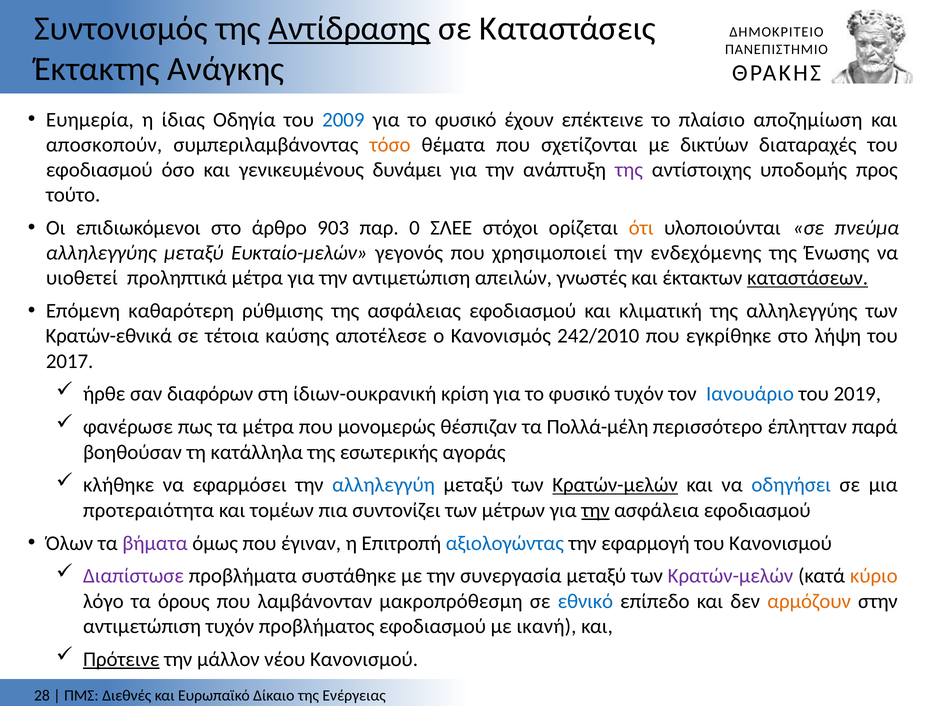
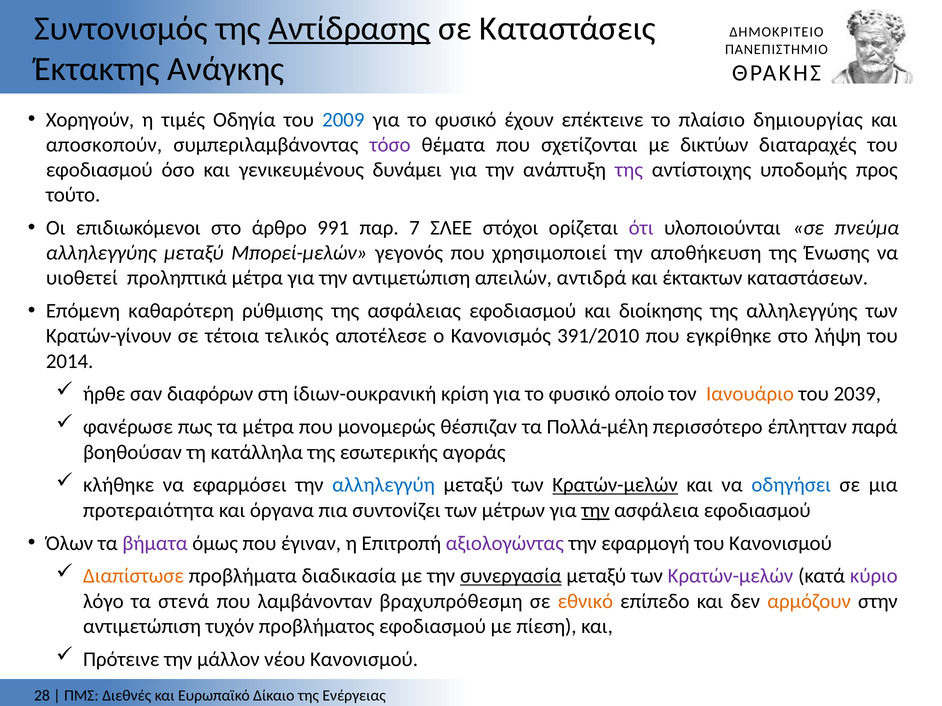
Ευημερία: Ευημερία -> Χορηγούν (90, 120)
ίδιας: ίδιας -> τιμές (183, 120)
αποζημίωση: αποζημίωση -> δημιουργίας (808, 120)
τόσο colour: orange -> purple (390, 145)
903: 903 -> 991 (333, 228)
0: 0 -> 7 (414, 228)
ότι colour: orange -> purple (641, 228)
Ευκταίο-μελών: Ευκταίο-μελών -> Μπορεί-μελών (299, 253)
ενδεχόμενης: ενδεχόμενης -> αποθήκευση (706, 253)
γνωστές: γνωστές -> αντιδρά (592, 278)
καταστάσεων underline: present -> none (808, 278)
κλιματική: κλιματική -> διοίκησης (661, 311)
Κρατών-εθνικά: Κρατών-εθνικά -> Κρατών-γίνουν (109, 336)
καύσης: καύσης -> τελικός (297, 336)
242/2010: 242/2010 -> 391/2010 (598, 336)
2017: 2017 -> 2014 (70, 361)
φυσικό τυχόν: τυχόν -> οποίο (639, 394)
Ιανουάριο colour: blue -> orange (750, 394)
2019: 2019 -> 2039 (857, 394)
τομέων: τομέων -> όργανα (282, 511)
αξιολογώντας colour: blue -> purple (505, 544)
Διαπίστωσε colour: purple -> orange (133, 576)
συστάθηκε: συστάθηκε -> διαδικασία (349, 576)
συνεργασία underline: none -> present (511, 576)
κύριο colour: orange -> purple (874, 576)
όρους: όρους -> στενά (184, 602)
μακροπρόθεσμη: μακροπρόθεσμη -> βραχυπρόθεσμη (451, 602)
εθνικό colour: blue -> orange (585, 602)
ικανή: ικανή -> πίεση (546, 627)
Πρότεινε underline: present -> none (121, 660)
